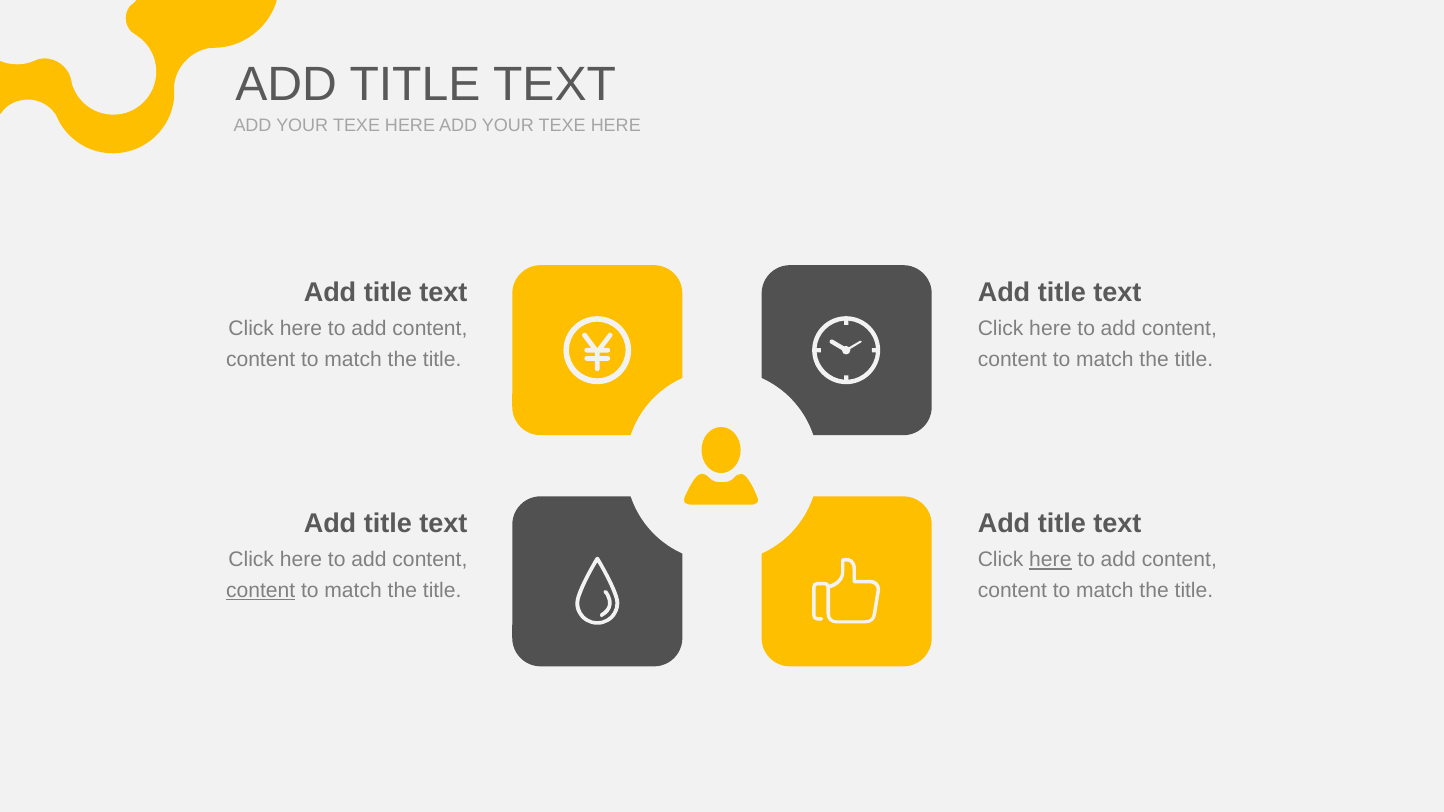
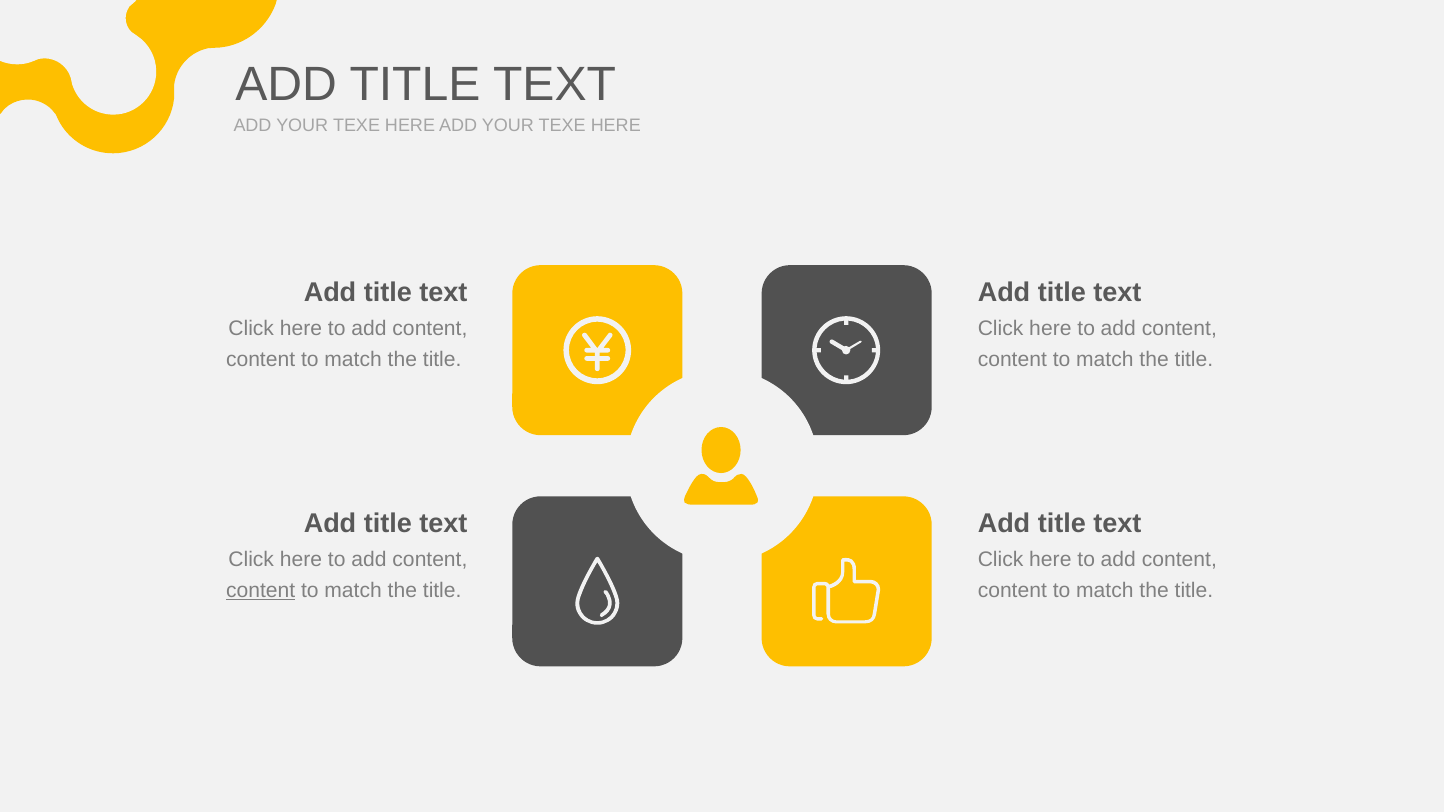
here underline: present -> none (1050, 560)
